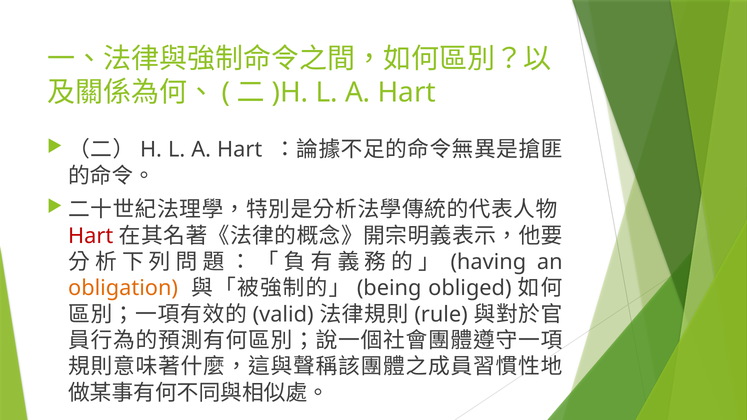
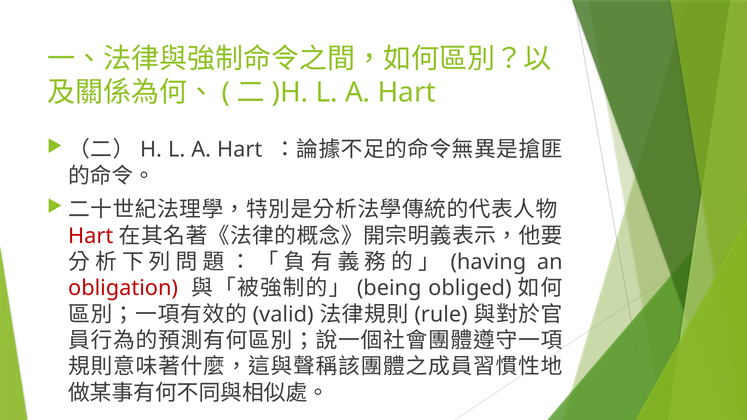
obligation colour: orange -> red (123, 288)
